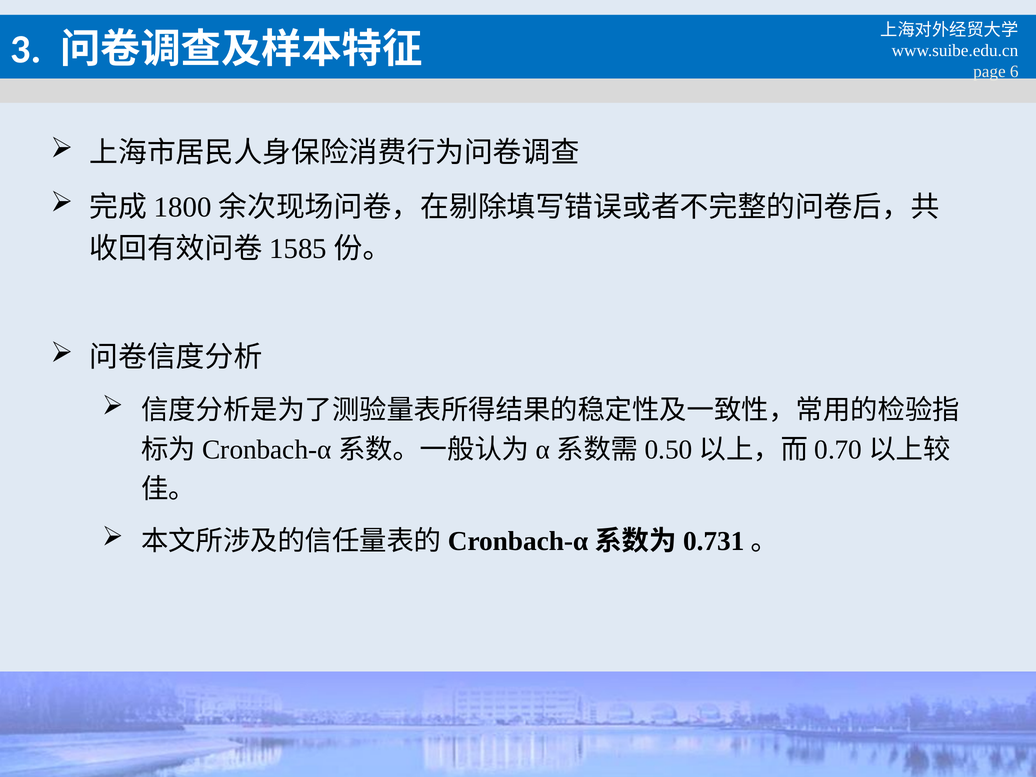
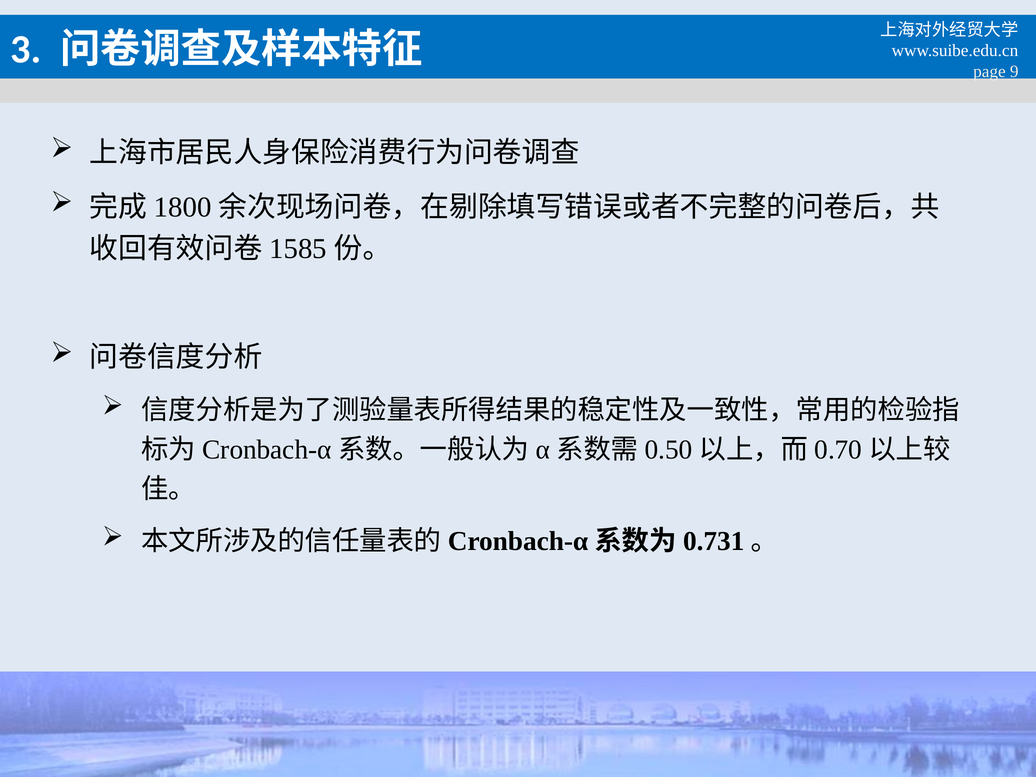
6: 6 -> 9 (1014, 71)
